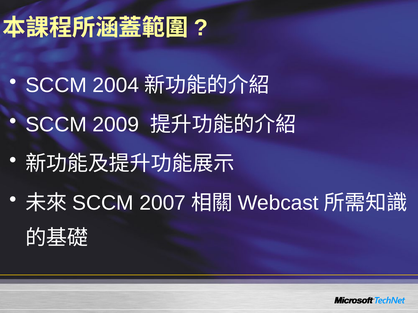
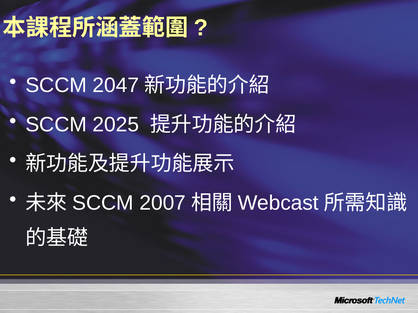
2004: 2004 -> 2047 (116, 85)
2009: 2009 -> 2025 (116, 125)
